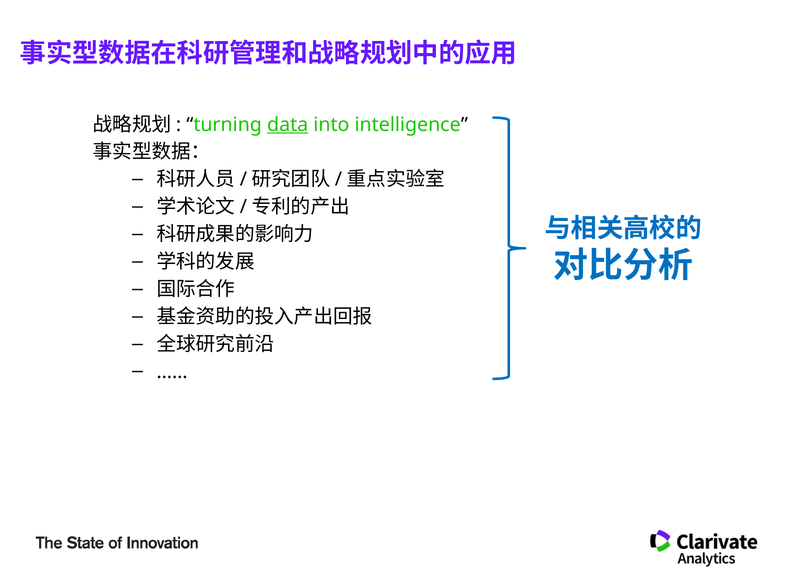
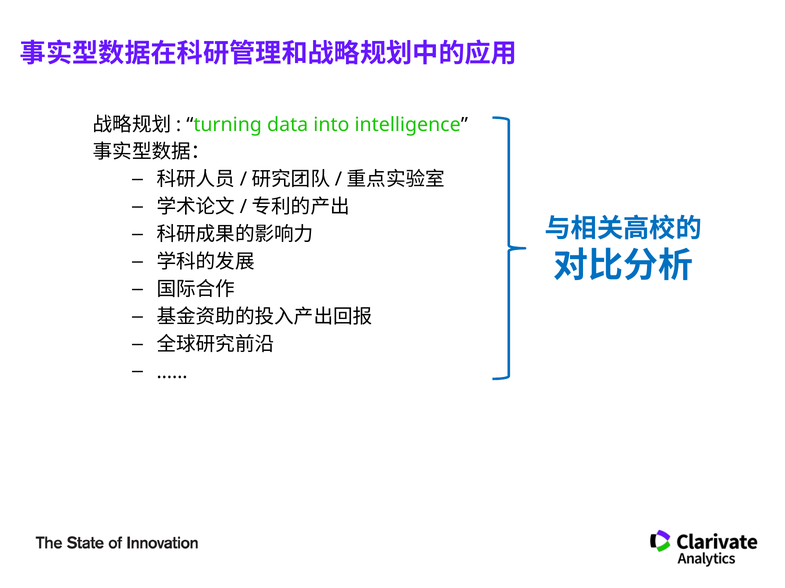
data underline: present -> none (288, 125)
